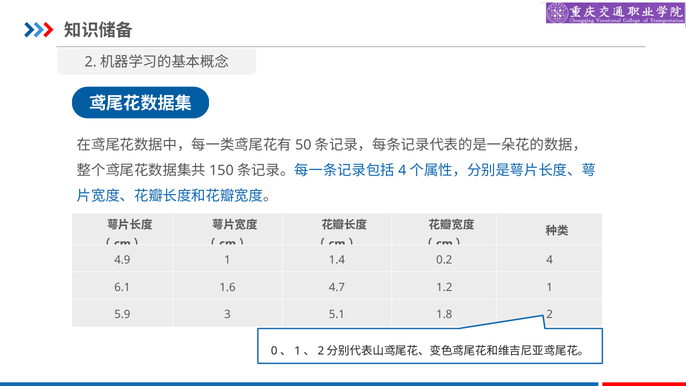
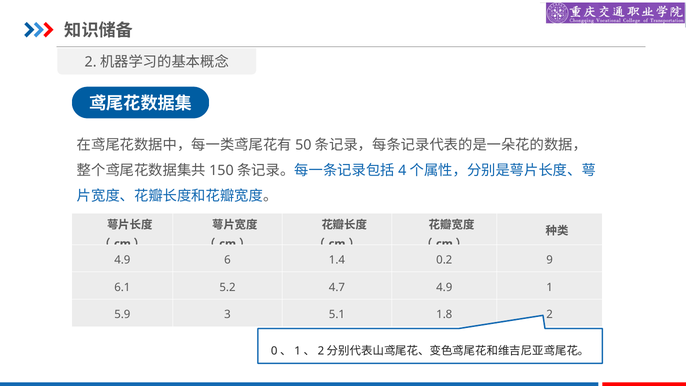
4.9 1: 1 -> 6 (227, 260)
0.2 4: 4 -> 9 (550, 260)
1.6: 1.6 -> 5.2 (228, 287)
4.7 1.2: 1.2 -> 4.9 (444, 287)
